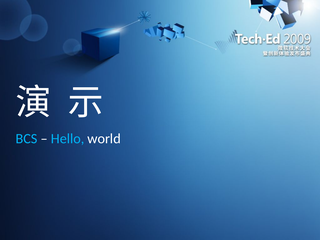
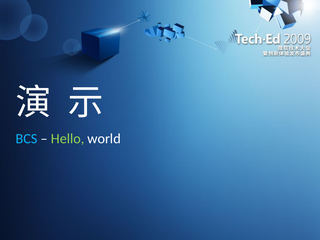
Hello colour: light blue -> light green (68, 139)
